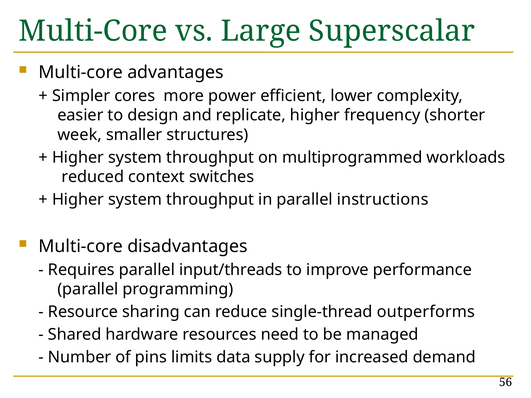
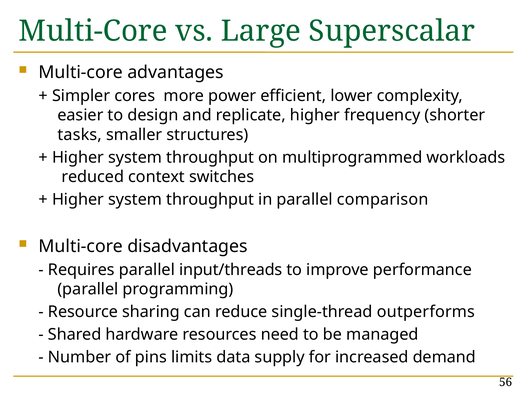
week: week -> tasks (80, 135)
instructions: instructions -> comparison (383, 200)
